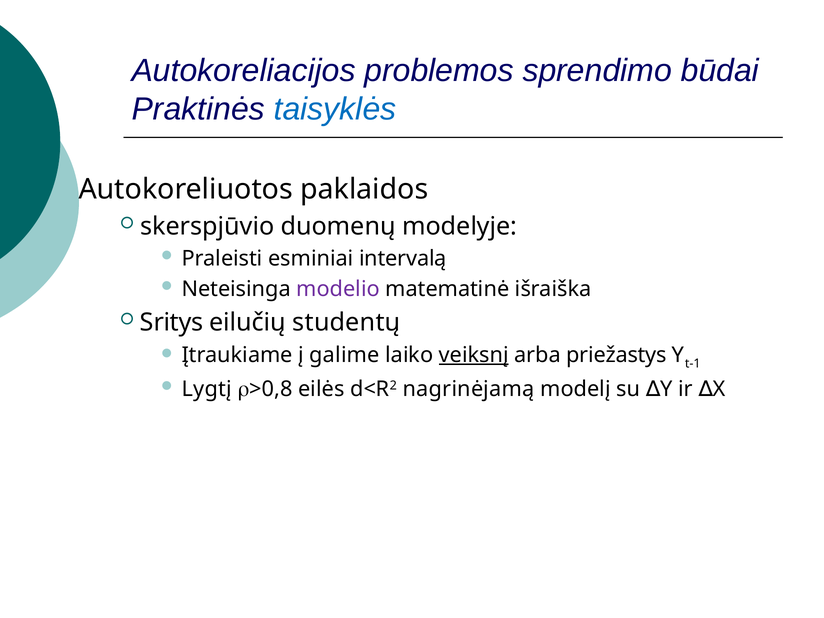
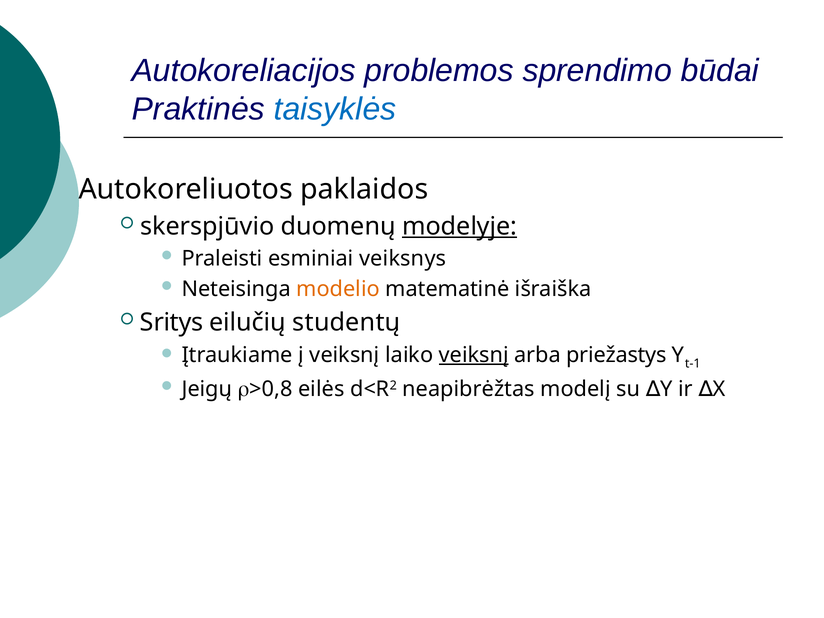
modelyje underline: none -> present (460, 227)
intervalą: intervalą -> veiksnys (403, 259)
modelio colour: purple -> orange (338, 289)
į galime: galime -> veiksnį (345, 355)
Lygtį: Lygtį -> Jeigų (207, 389)
nagrinėjamą: nagrinėjamą -> neapibrėžtas (469, 389)
